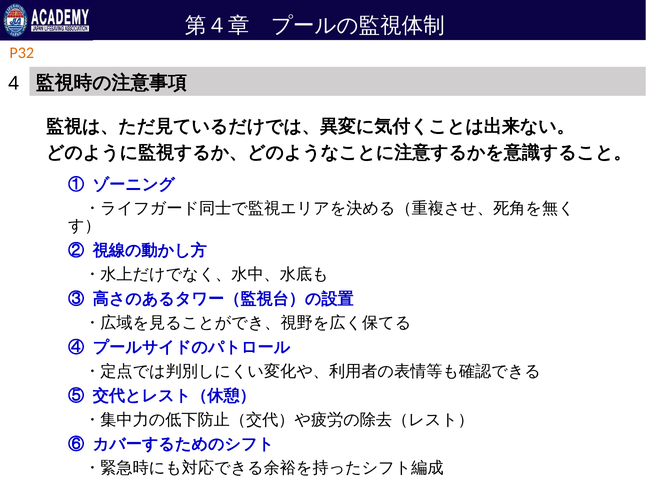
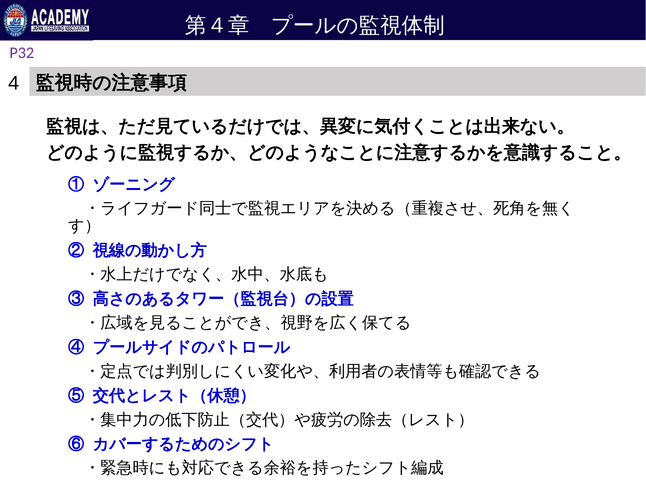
P32 colour: orange -> purple (22, 53)
